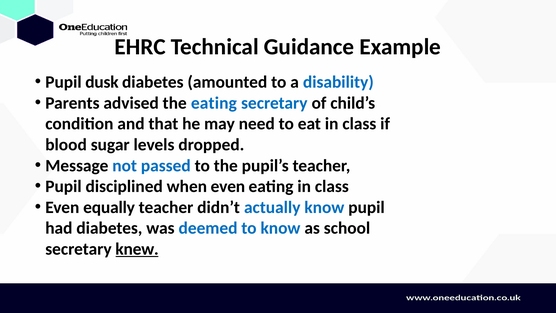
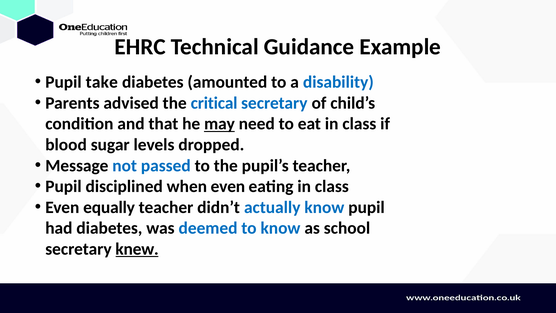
dusk: dusk -> take (102, 82)
the eating: eating -> critical (214, 103)
may underline: none -> present (219, 124)
